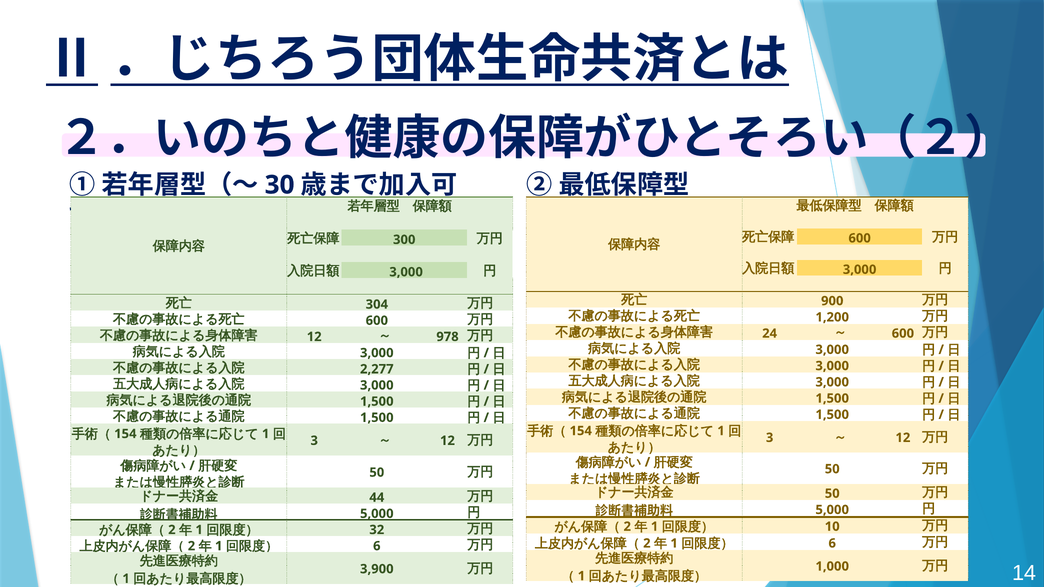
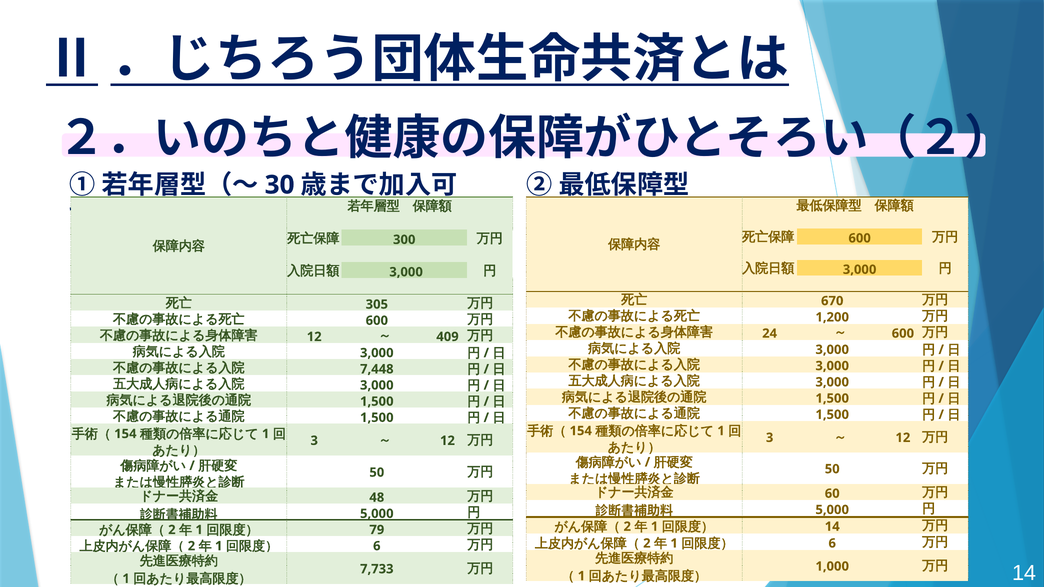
900: 900 -> 670 (832, 301)
304: 304 -> 305 (377, 305)
978: 978 -> 409 (447, 337)
2,277: 2,277 -> 7,448 (377, 369)
50: 50 -> 60 (832, 494)
44: 44 -> 48 (377, 498)
10: 10 -> 14 (832, 527)
32: 32 -> 79 (377, 530)
3,900: 3,900 -> 7,733 (377, 569)
